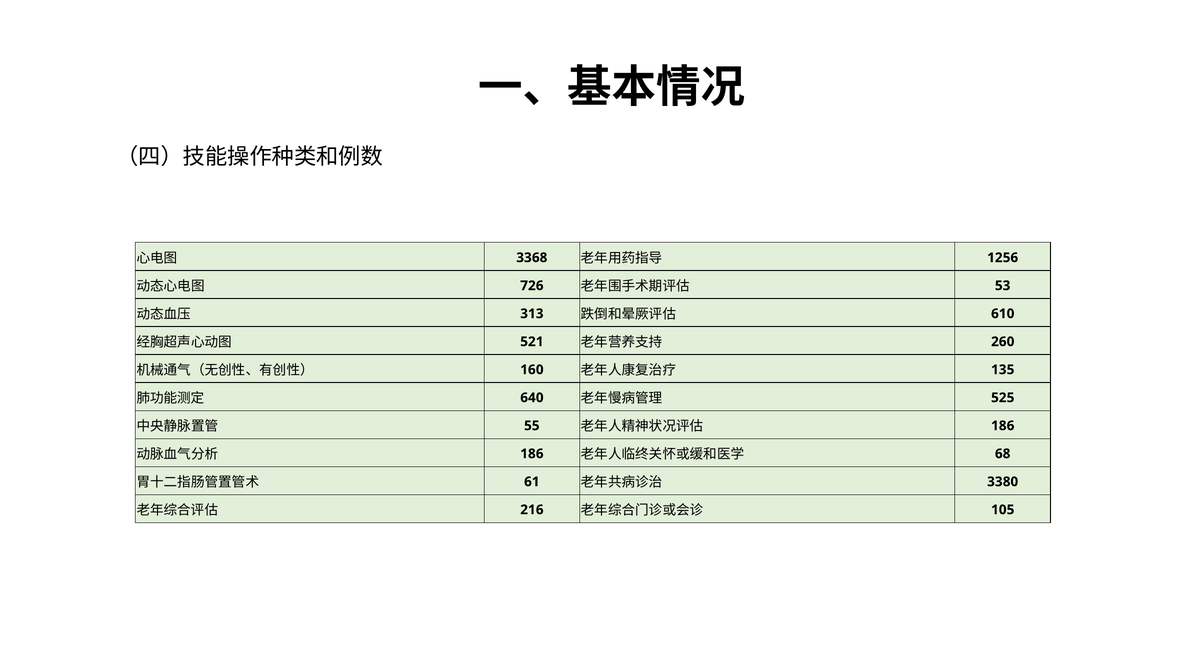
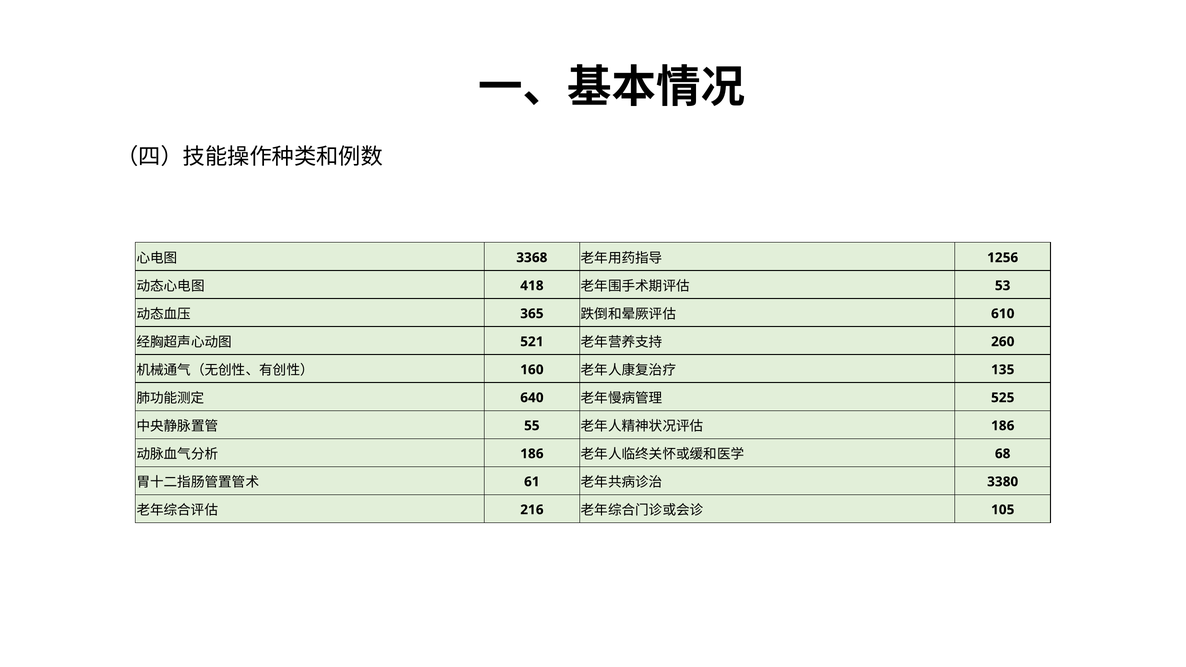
726: 726 -> 418 (532, 286)
313: 313 -> 365 (532, 314)
